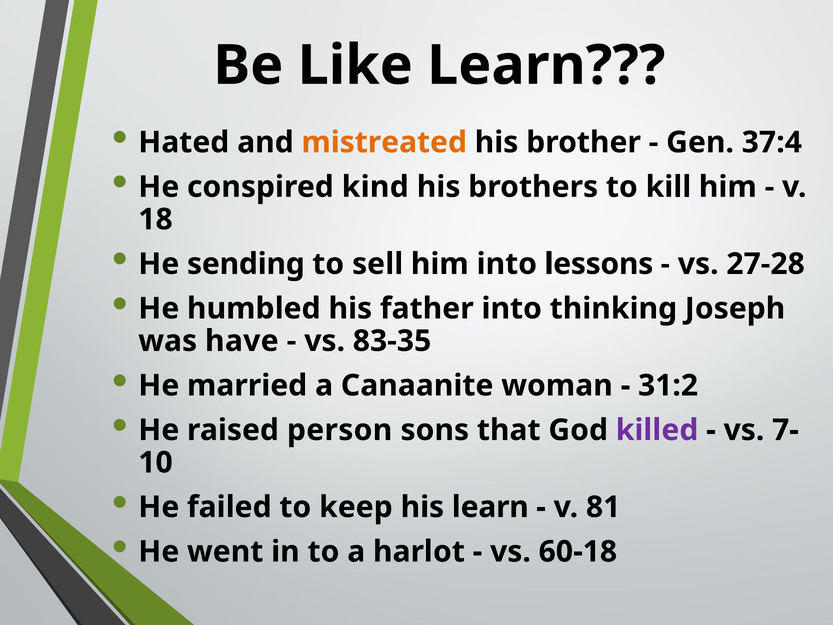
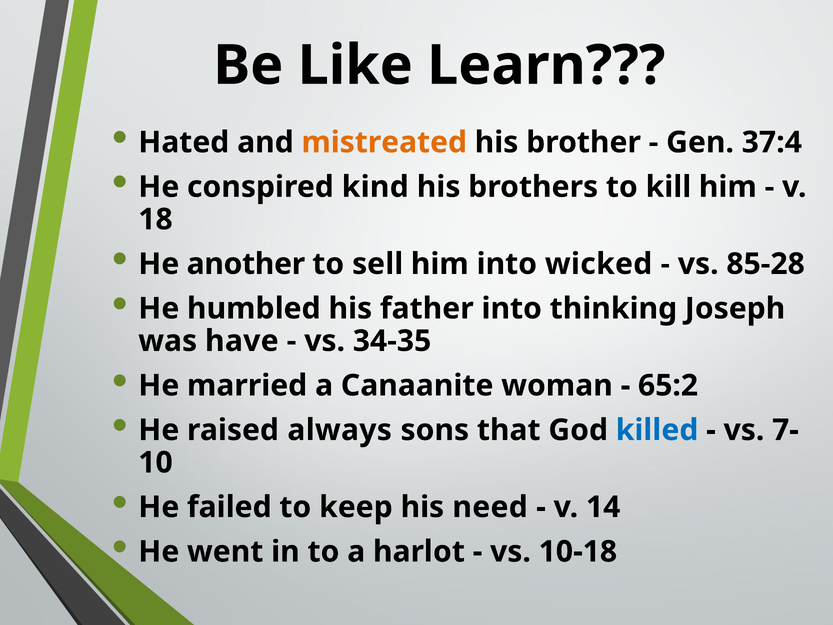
sending: sending -> another (246, 264)
lessons: lessons -> wicked (599, 264)
27-28: 27-28 -> 85-28 (766, 264)
83-35: 83-35 -> 34-35 (392, 341)
31:2: 31:2 -> 65:2 (668, 385)
person: person -> always (340, 430)
killed colour: purple -> blue (657, 430)
his learn: learn -> need (490, 507)
81: 81 -> 14 (603, 507)
60-18: 60-18 -> 10-18 (578, 551)
